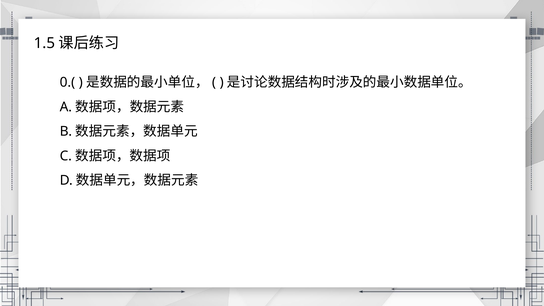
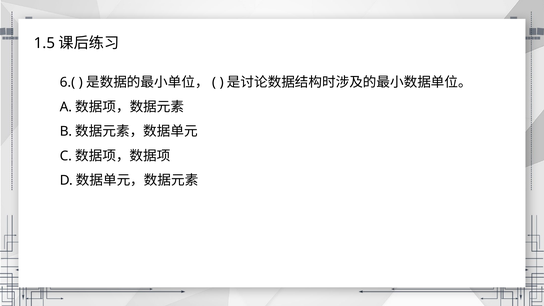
0.(: 0.( -> 6.( (67, 82)
